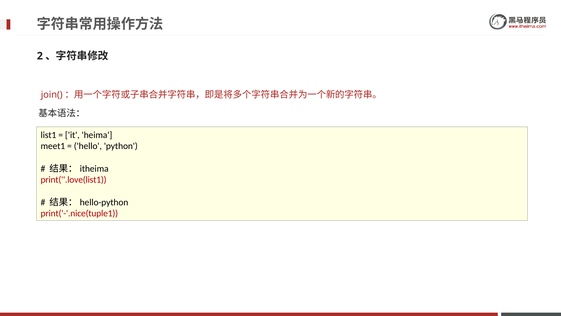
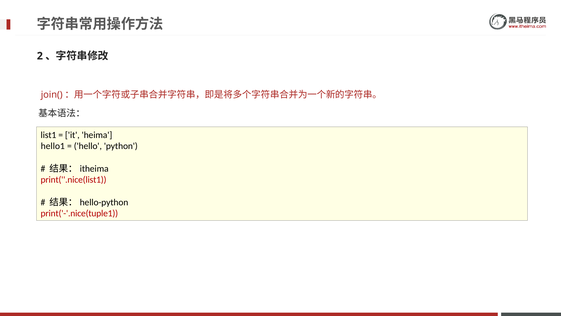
meet1: meet1 -> hello1 (53, 146)
print(''.love(list1: print(''.love(list1 -> print(''.nice(list1 (74, 180)
